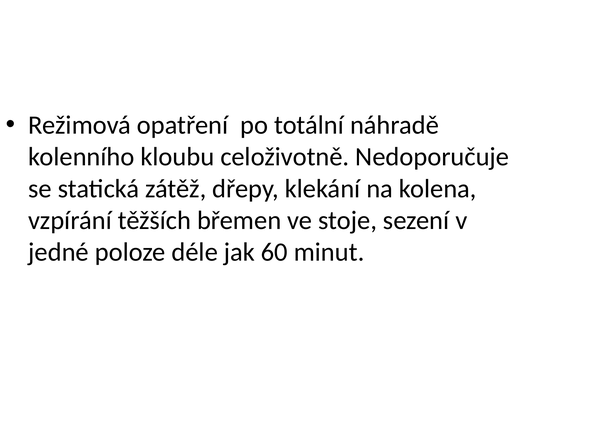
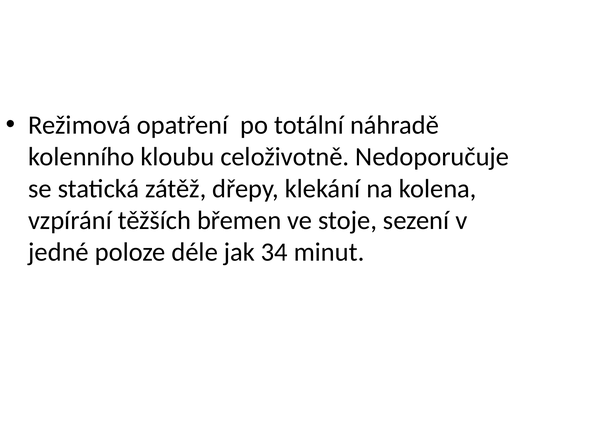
60: 60 -> 34 (274, 252)
